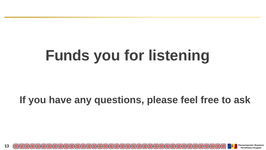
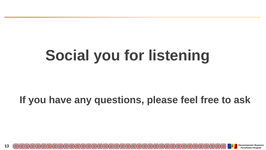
Funds: Funds -> Social (67, 55)
